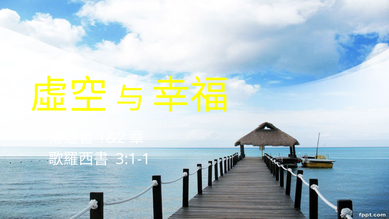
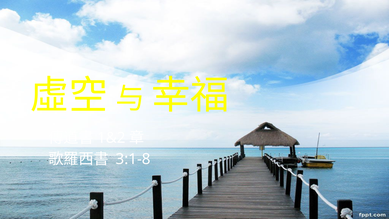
3:1-1: 3:1-1 -> 3:1-8 (133, 159)
